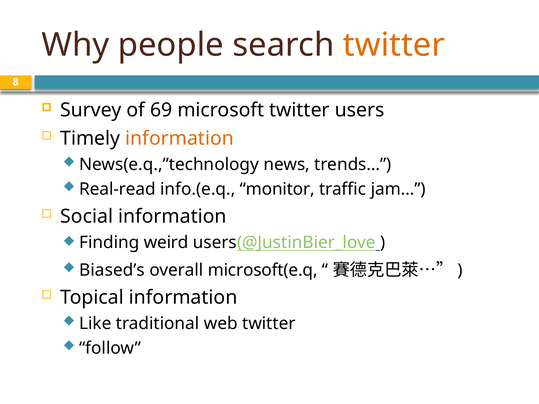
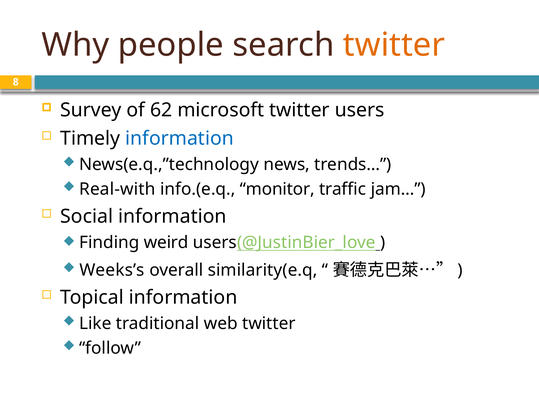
69: 69 -> 62 (161, 110)
information colour: orange -> blue (180, 139)
Real-read: Real-read -> Real-with (117, 189)
Biased’s: Biased’s -> Weeks’s (112, 270)
microsoft(e.q: microsoft(e.q -> similarity(e.q (263, 270)
